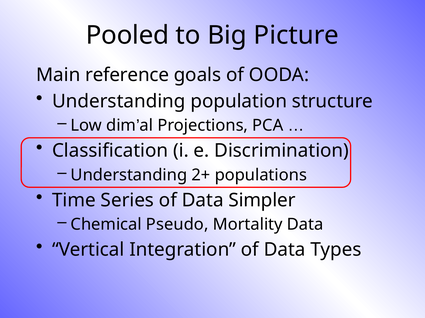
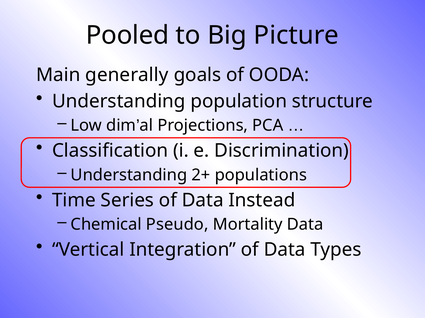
reference: reference -> generally (127, 75)
Simpler: Simpler -> Instead (262, 201)
